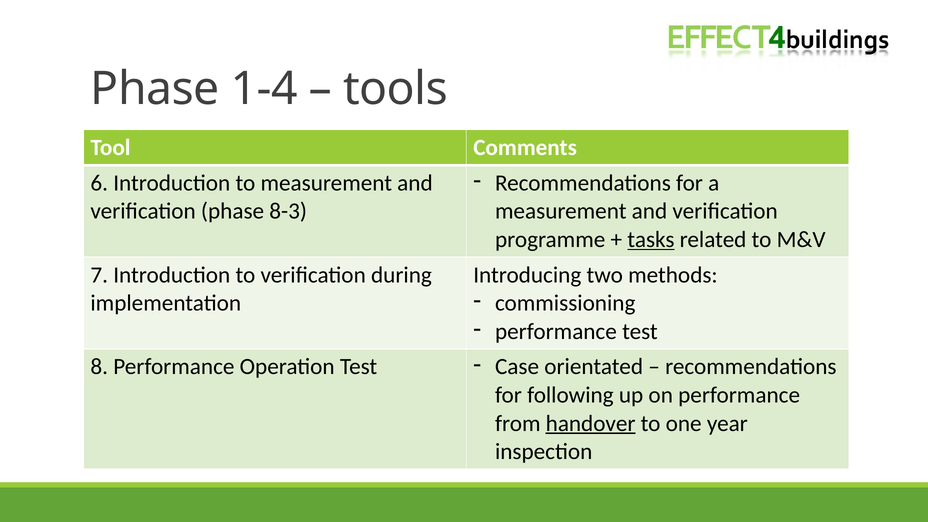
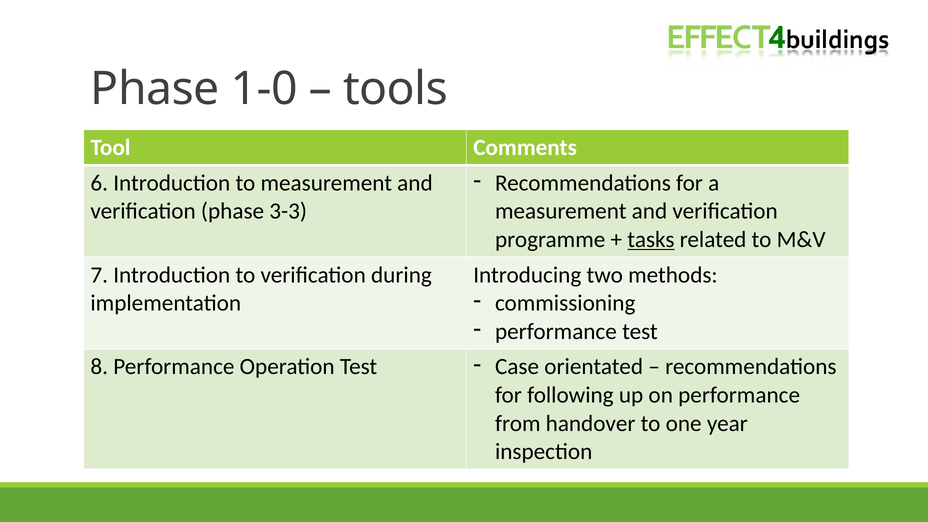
1-4: 1-4 -> 1-0 (264, 89)
8-3: 8-3 -> 3-3 (288, 211)
handover underline: present -> none (591, 423)
